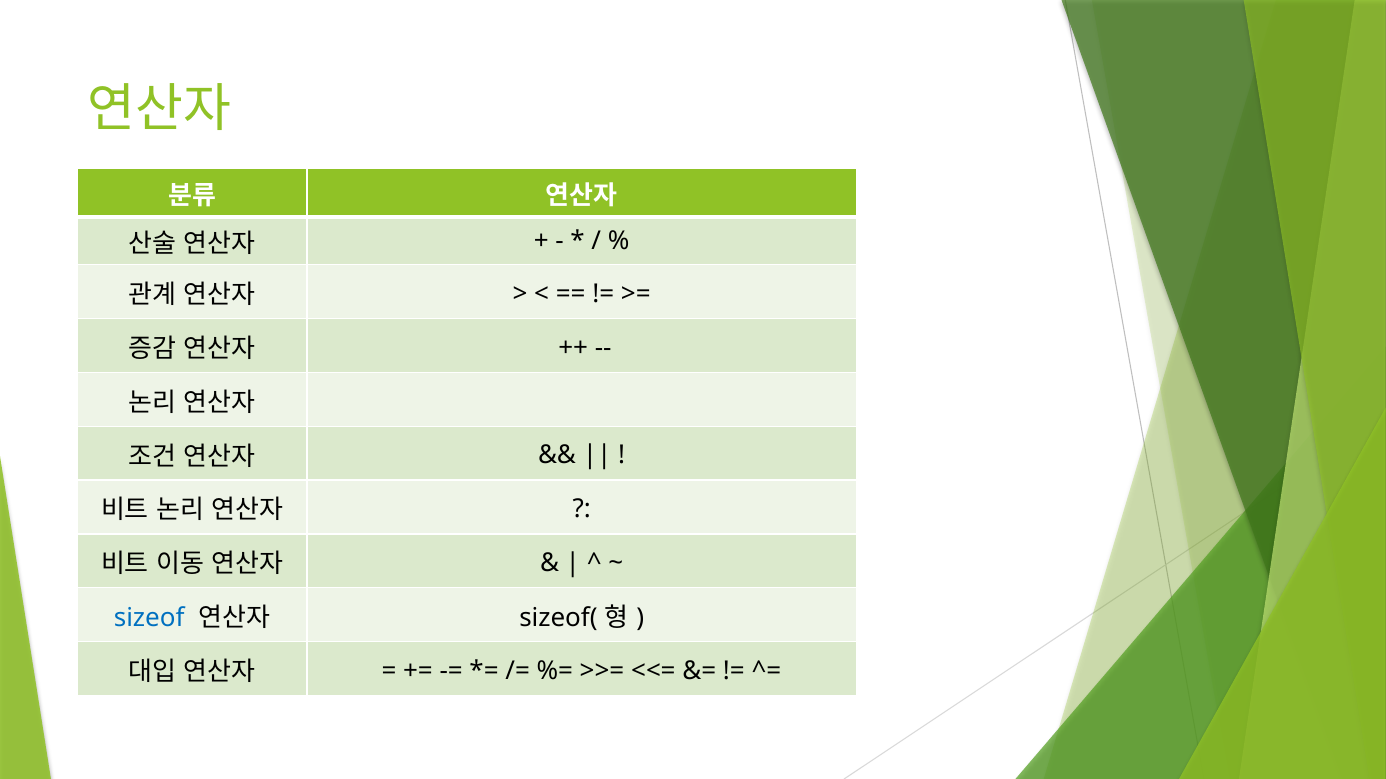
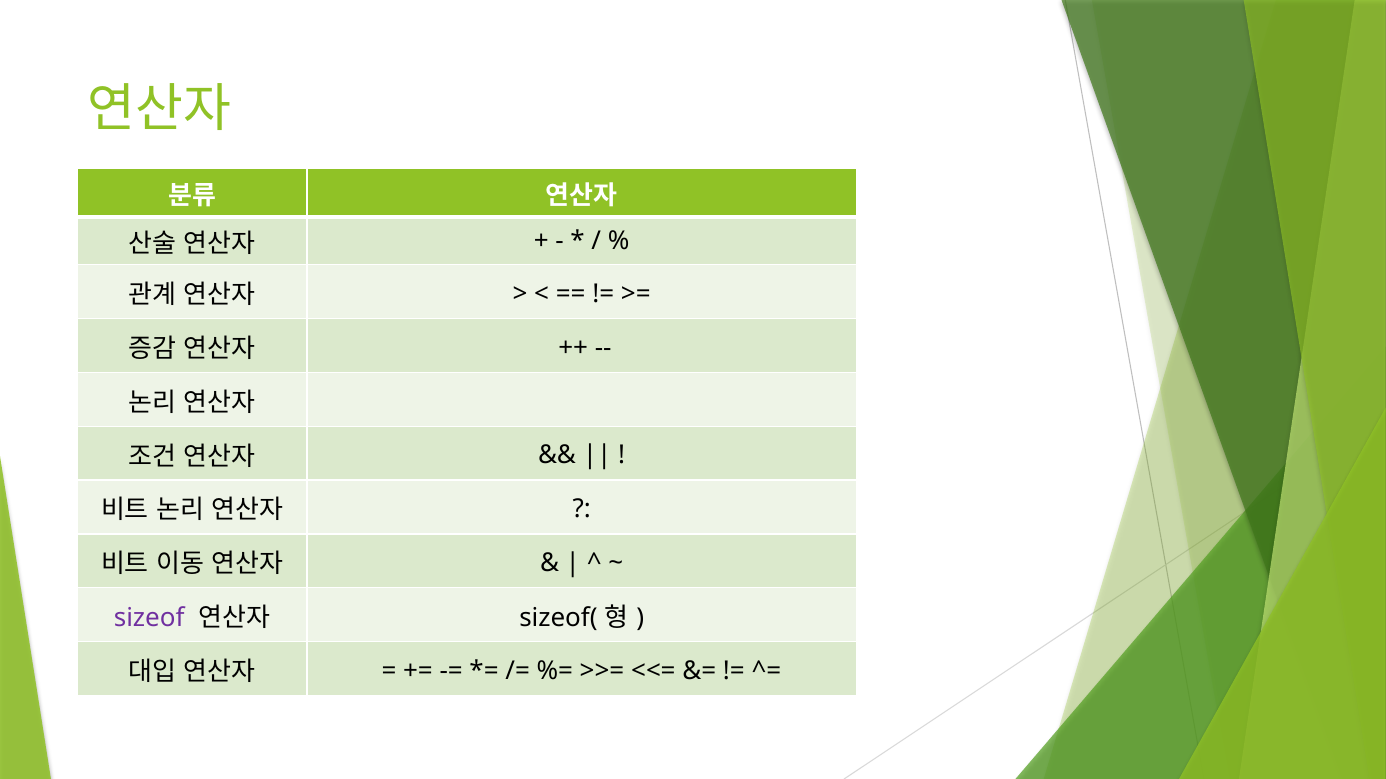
sizeof colour: blue -> purple (149, 618)
